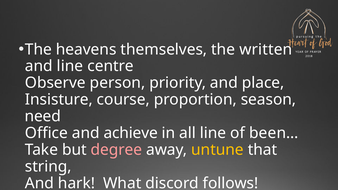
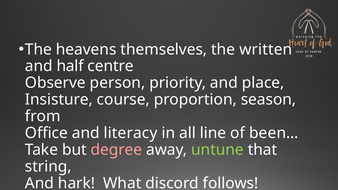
and line: line -> half (70, 66)
need: need -> from (43, 116)
achieve: achieve -> literacy (131, 133)
untune colour: yellow -> light green (217, 150)
